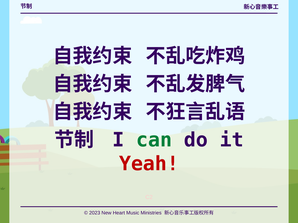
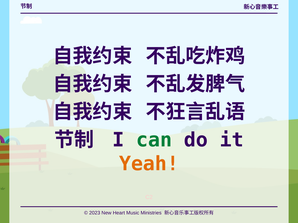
Yeah colour: red -> orange (149, 164)
